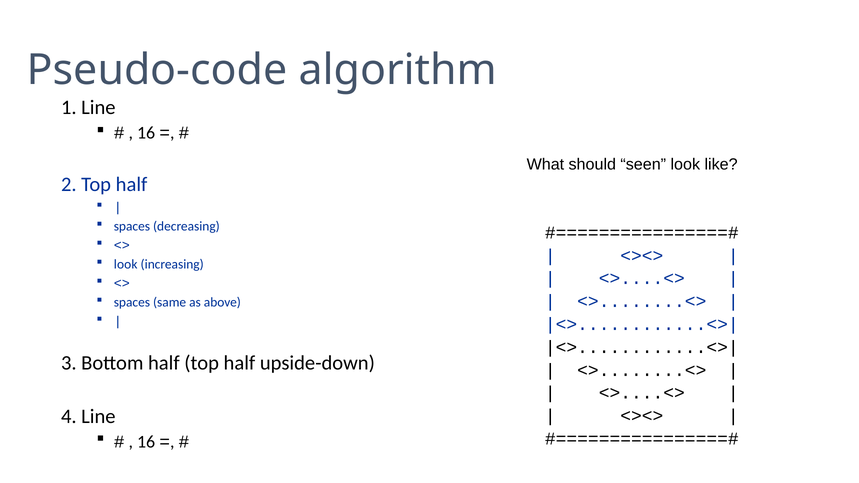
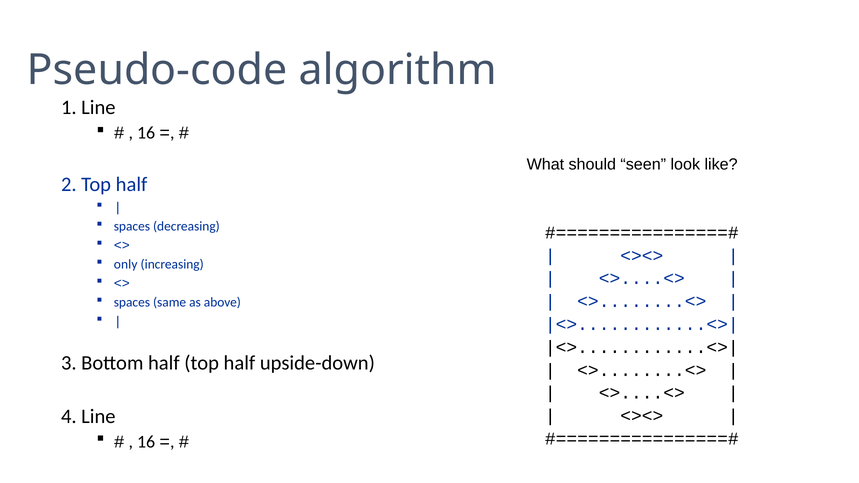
look: look -> only (126, 265)
